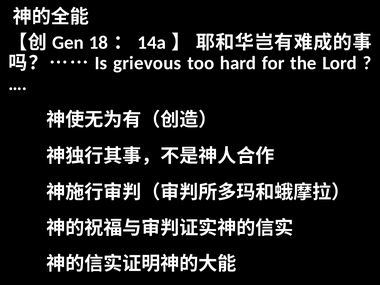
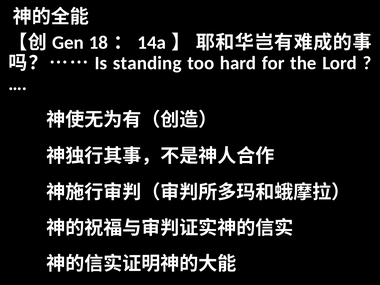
grievous: grievous -> standing (147, 63)
